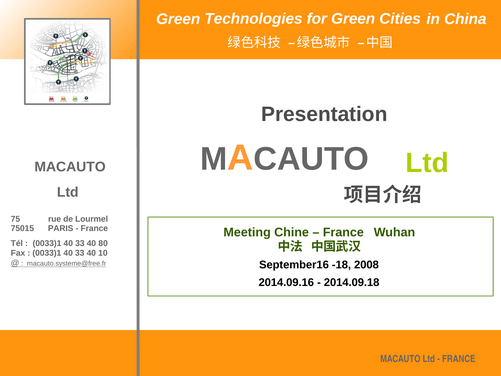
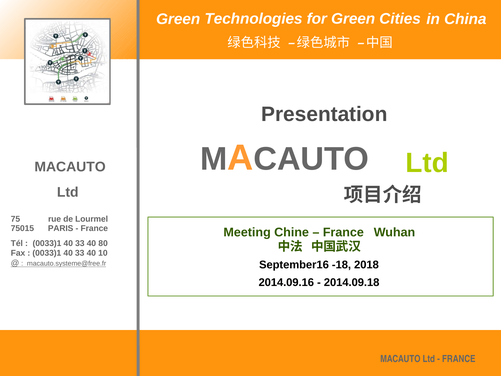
2008: 2008 -> 2018 (366, 265)
